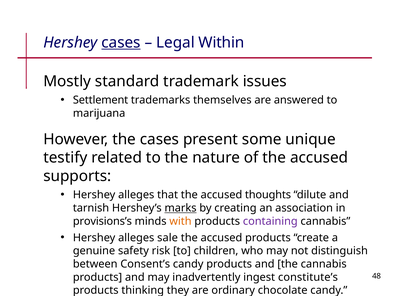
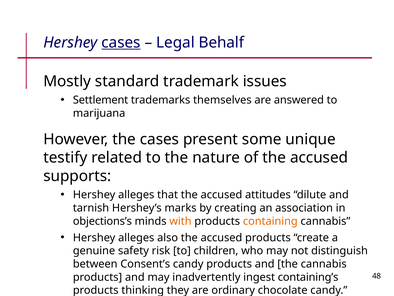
Within: Within -> Behalf (221, 42)
thoughts: thoughts -> attitudes (268, 195)
marks underline: present -> none (181, 208)
provisions’s: provisions’s -> objections’s (102, 221)
containing colour: purple -> orange (270, 221)
sale: sale -> also (168, 237)
constitute’s: constitute’s -> containing’s (308, 277)
